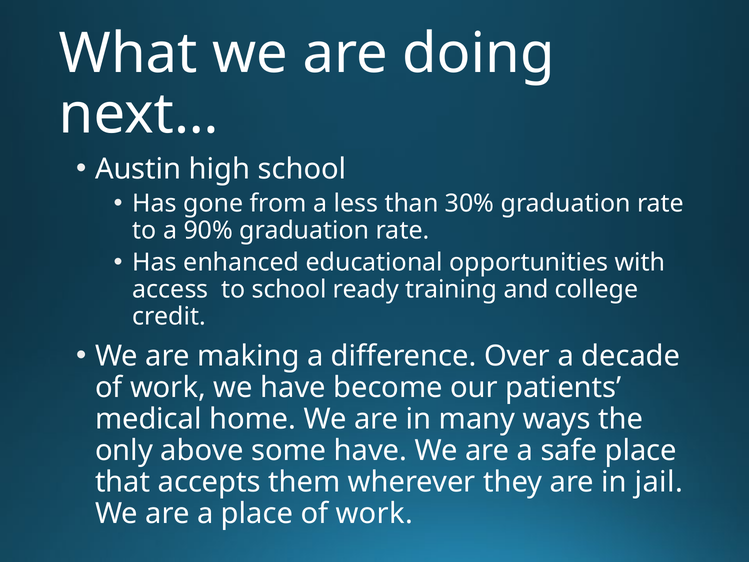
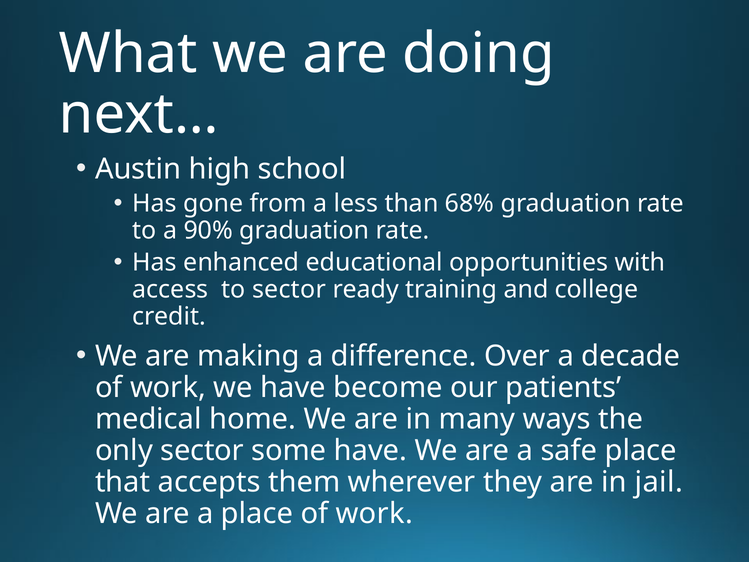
30%: 30% -> 68% (470, 203)
to school: school -> sector (289, 289)
only above: above -> sector (202, 450)
